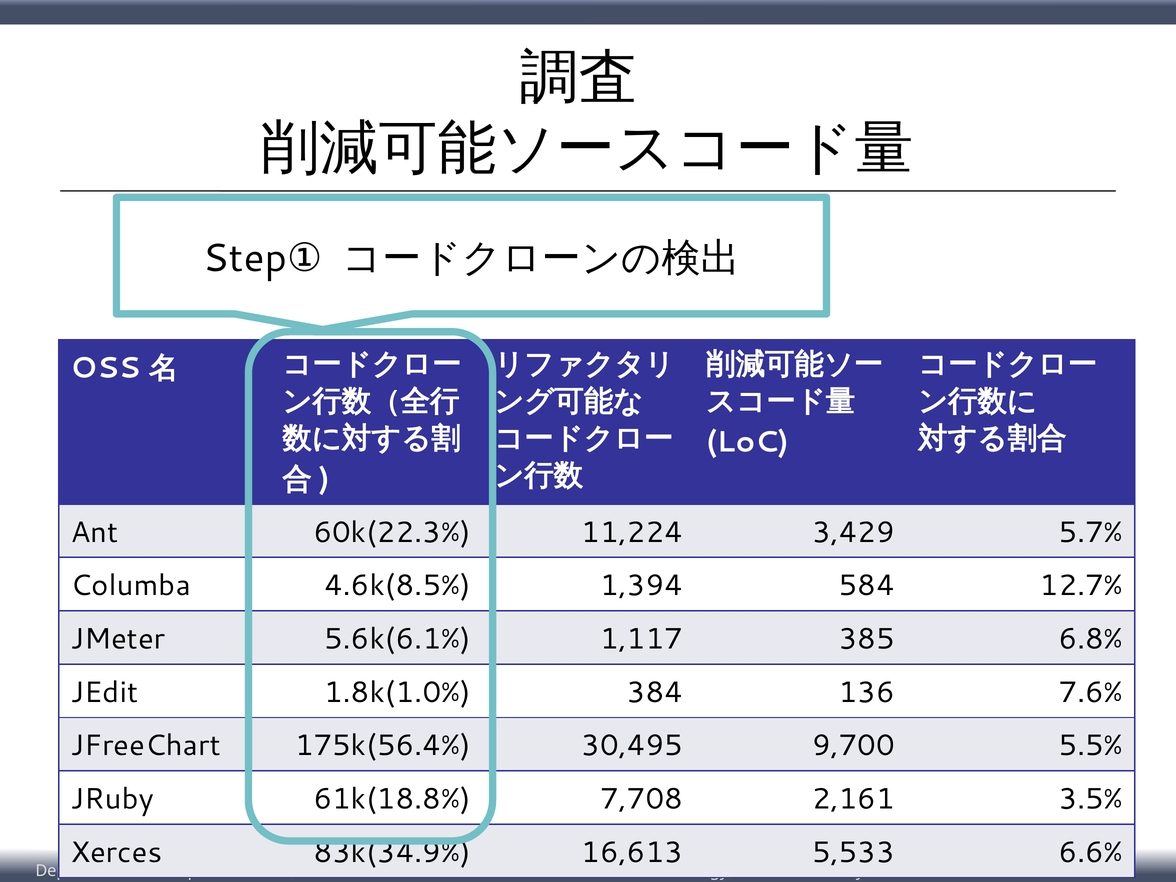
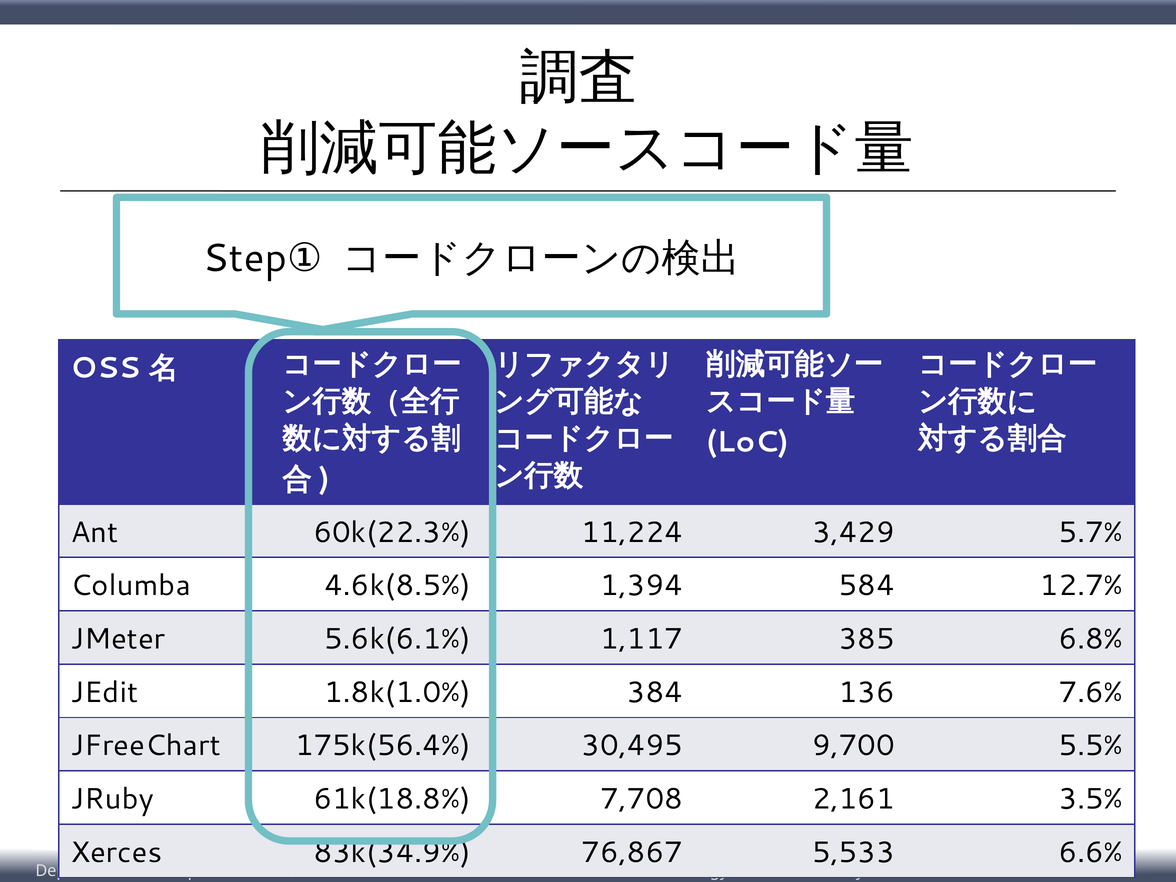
16,613: 16,613 -> 76,867 (632, 852)
